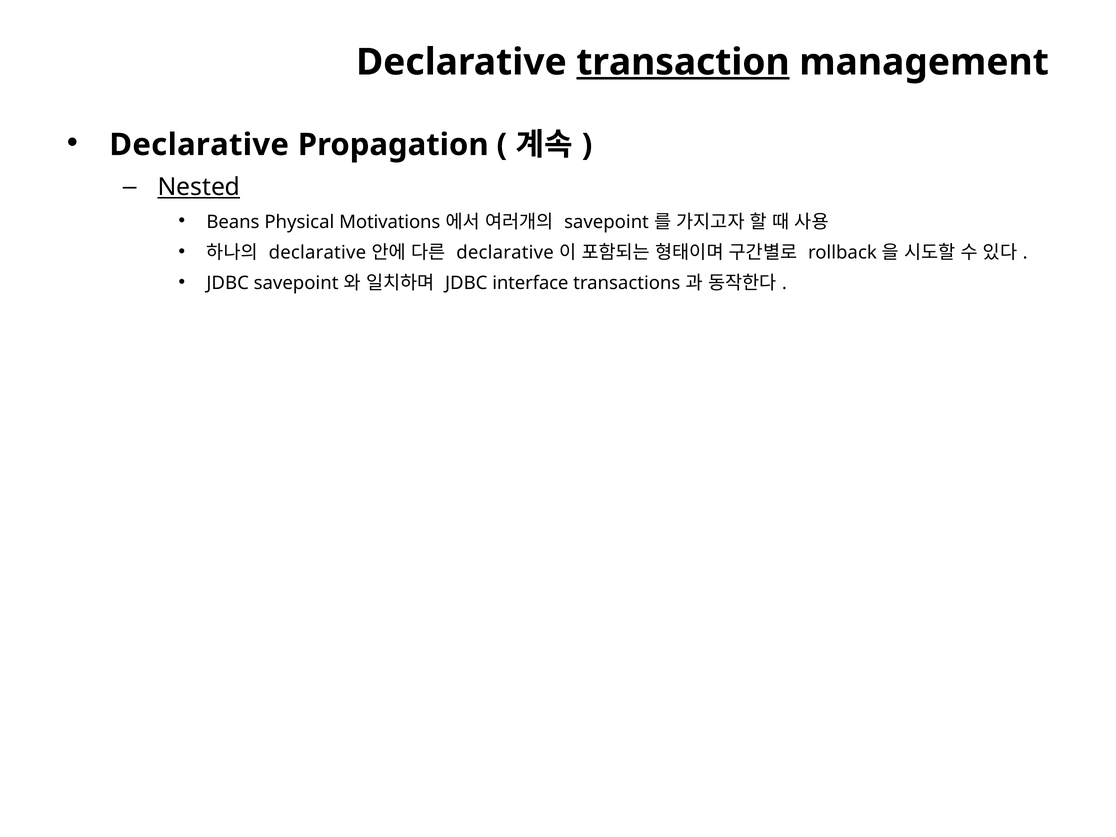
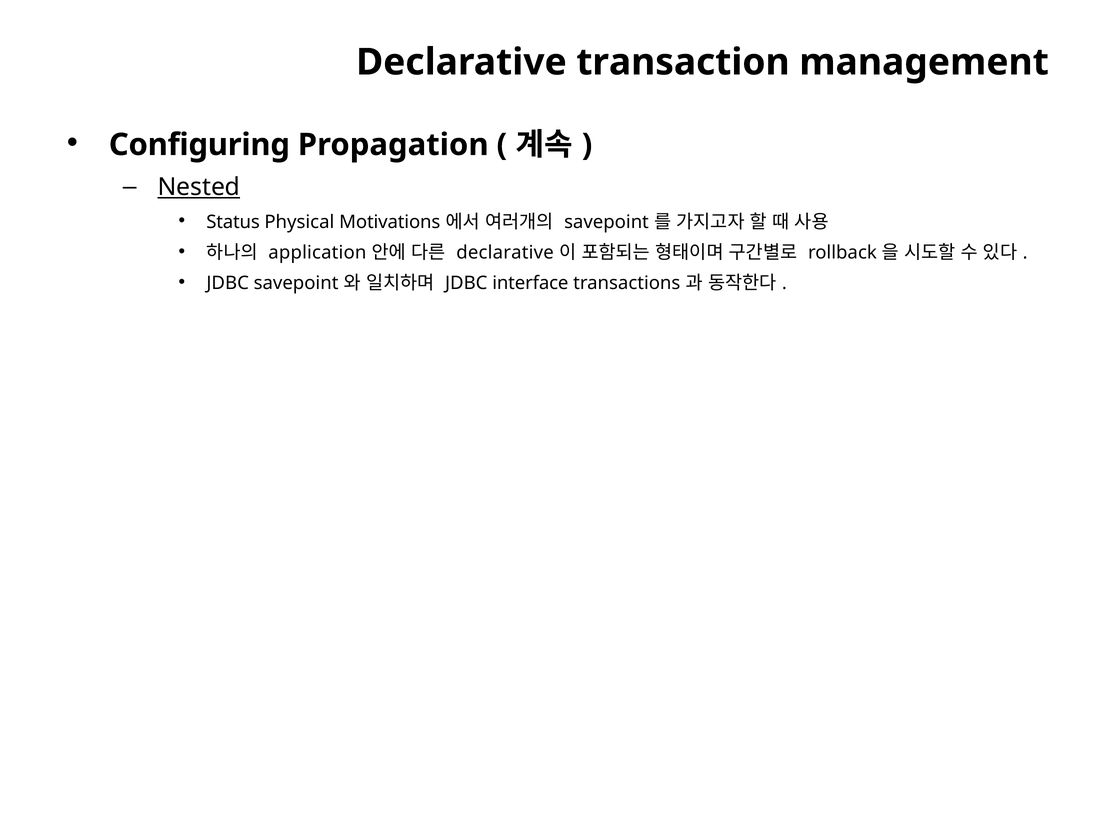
transaction underline: present -> none (683, 62)
Declarative: Declarative -> Configuring (199, 145)
Beans: Beans -> Status (233, 222)
declarative: declarative -> application (317, 253)
